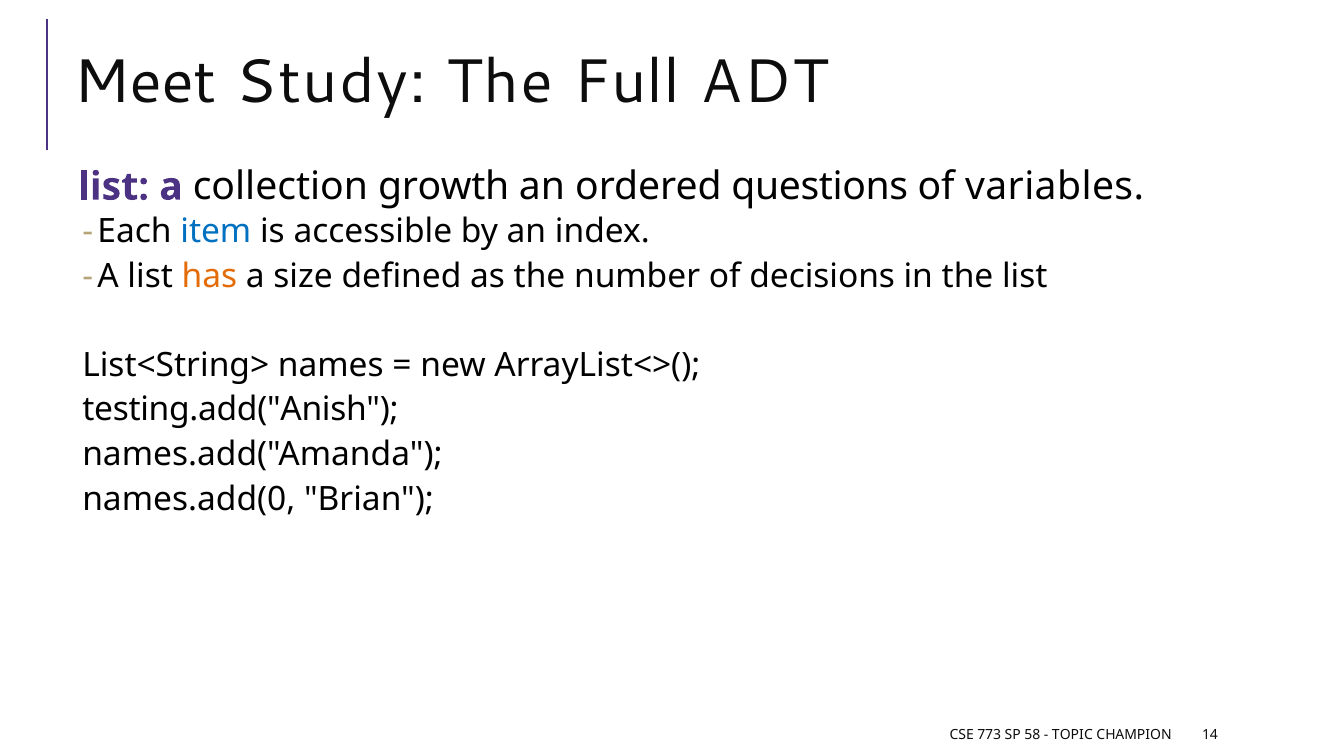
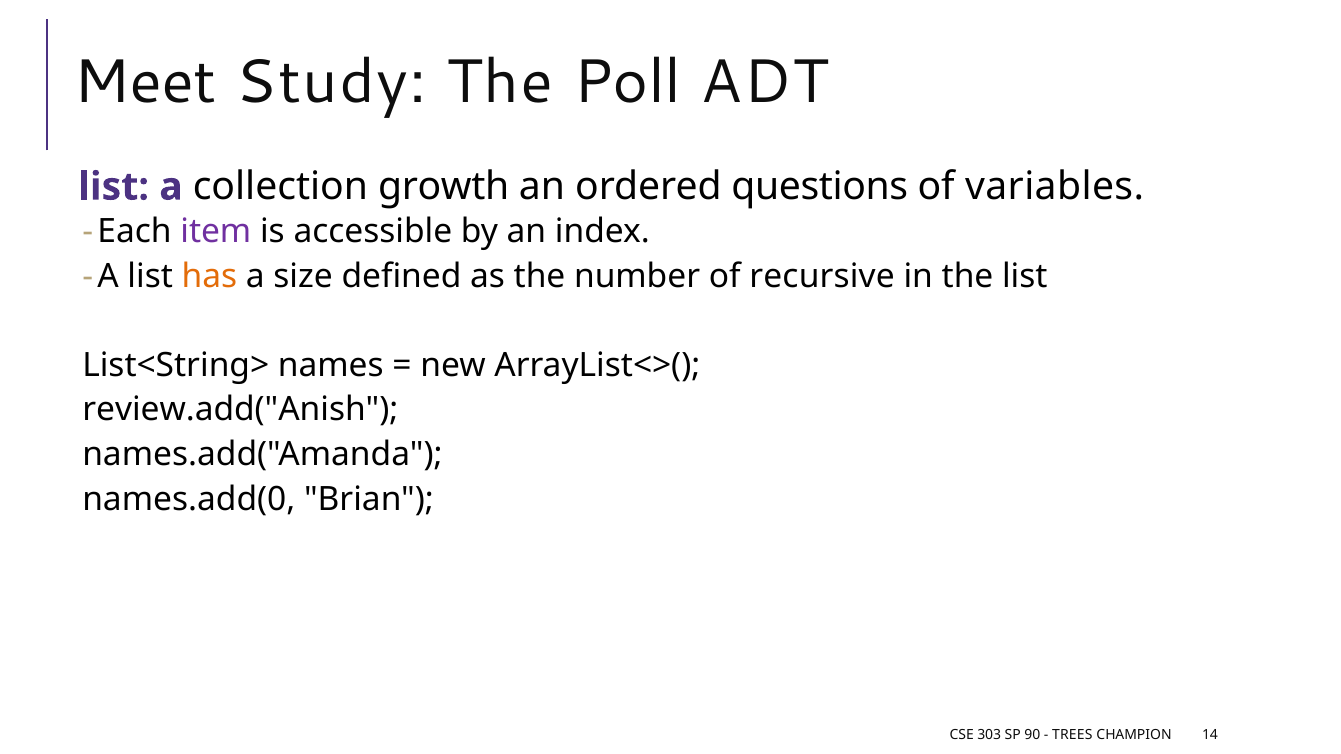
Full: Full -> Poll (628, 82)
item colour: blue -> purple (216, 232)
decisions: decisions -> recursive (822, 276)
testing.add("Anish: testing.add("Anish -> review.add("Anish (240, 410)
773: 773 -> 303 (989, 735)
58: 58 -> 90 (1032, 735)
TOPIC: TOPIC -> TREES (1072, 735)
